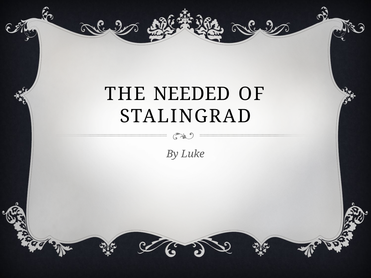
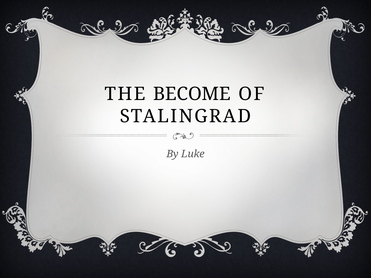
NEEDED: NEEDED -> BECOME (192, 94)
